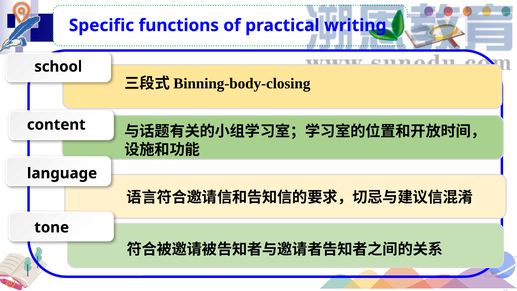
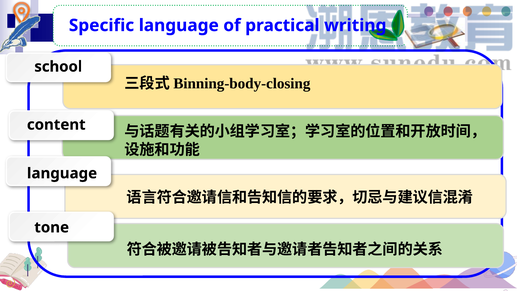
Specific functions: functions -> language (179, 25)
